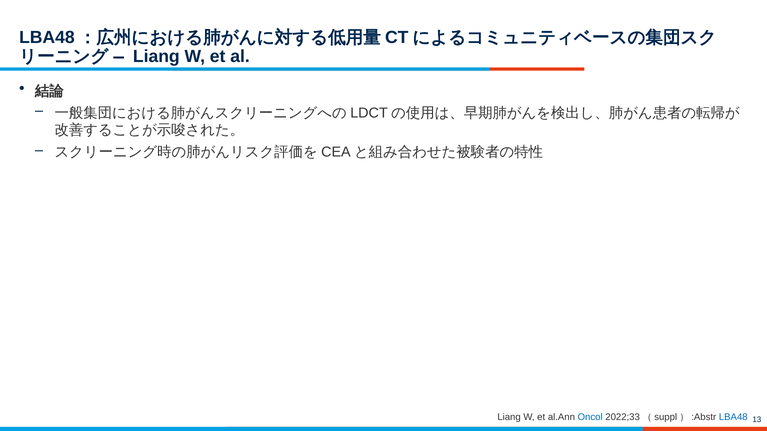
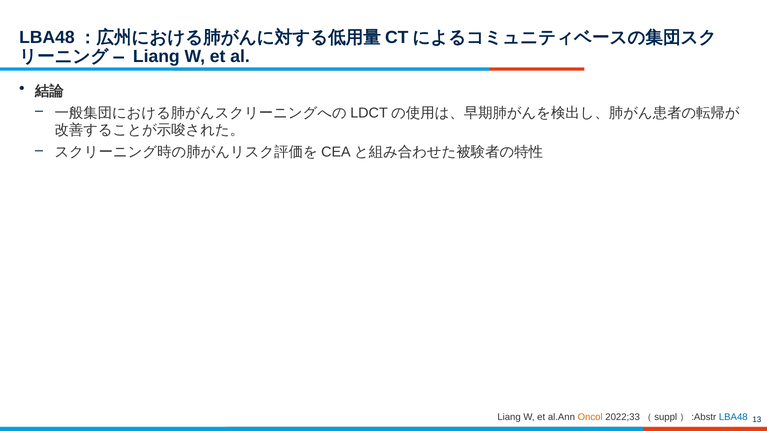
Oncol colour: blue -> orange (590, 418)
